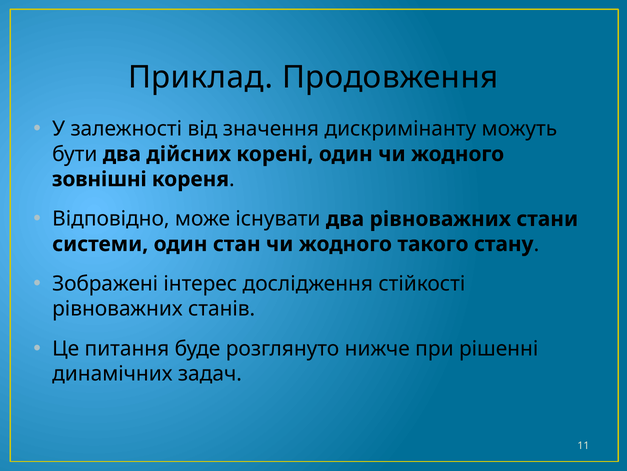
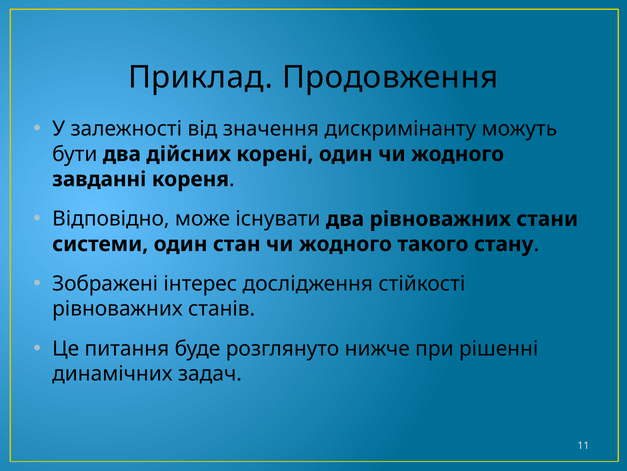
зовнішні: зовнішні -> завданні (99, 179)
